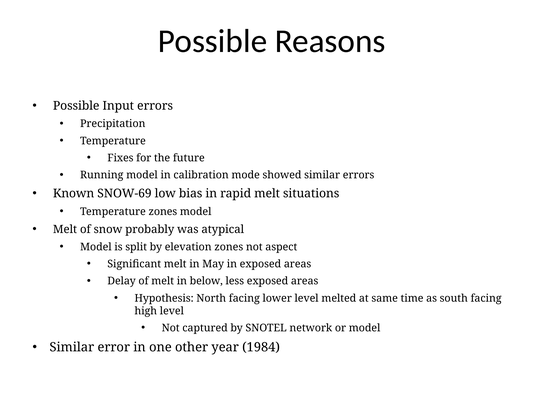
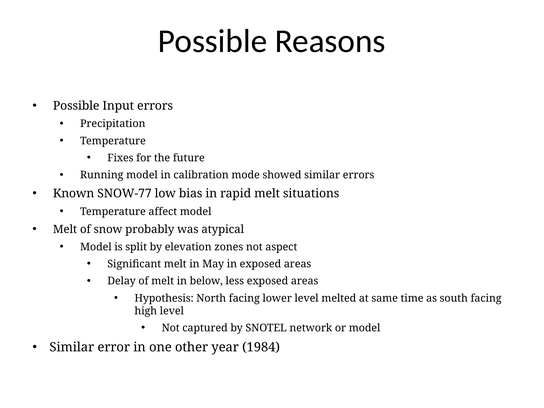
SNOW-69: SNOW-69 -> SNOW-77 (124, 194)
Temperature zones: zones -> affect (163, 212)
